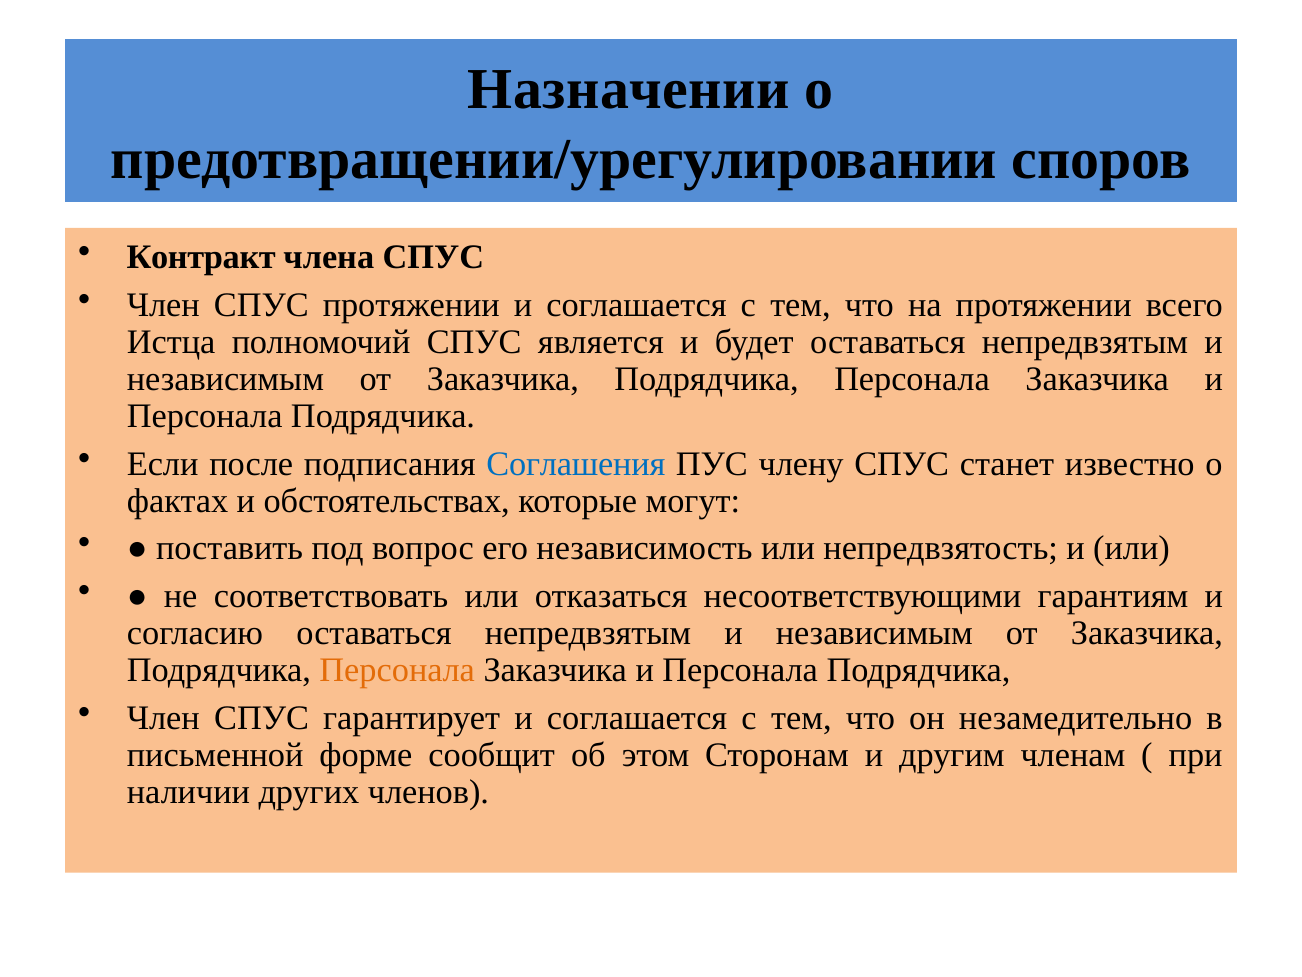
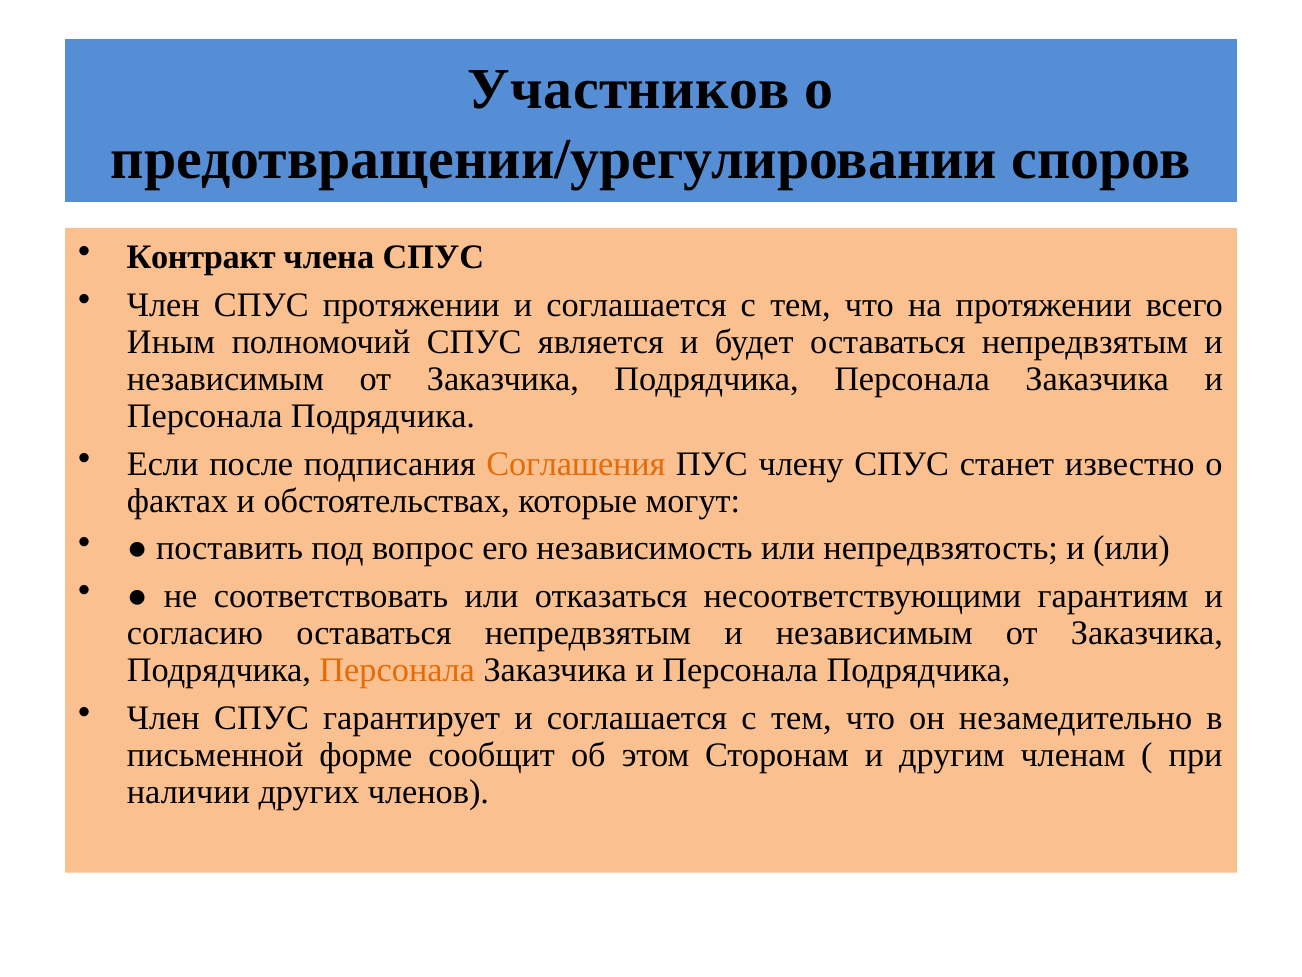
Назначении: Назначении -> Участников (629, 90)
Истца: Истца -> Иным (171, 342)
Соглашения colour: blue -> orange (576, 464)
